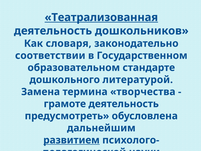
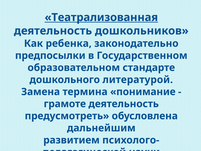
словаря: словаря -> ребенка (69, 43)
соответствии: соответствии -> предпосылки (50, 55)
творчества: творчества -> понимание (143, 92)
развитием underline: present -> none (71, 140)
